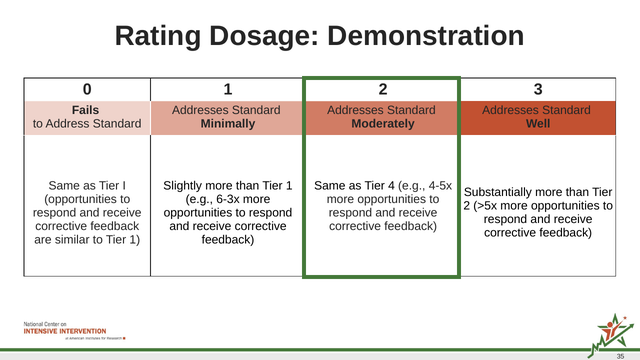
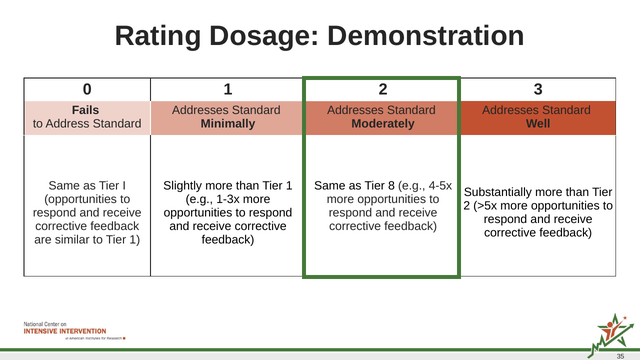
4: 4 -> 8 (391, 186)
6-3x: 6-3x -> 1-3x (228, 199)
